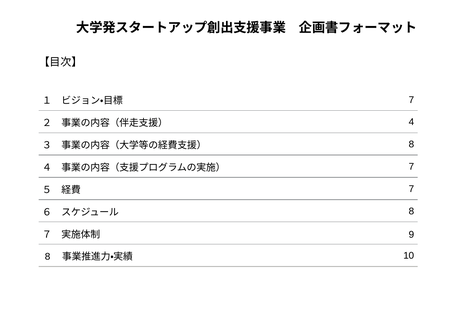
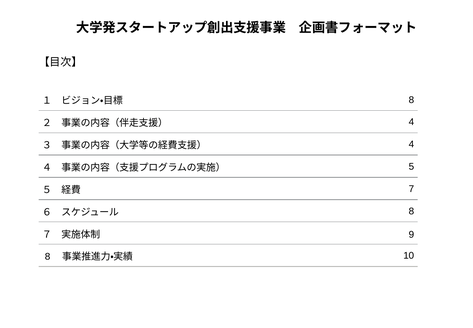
7: 7 -> 8 (411, 100)
8: 8 -> 4 (411, 144)
7: 7 -> 5 (411, 166)
